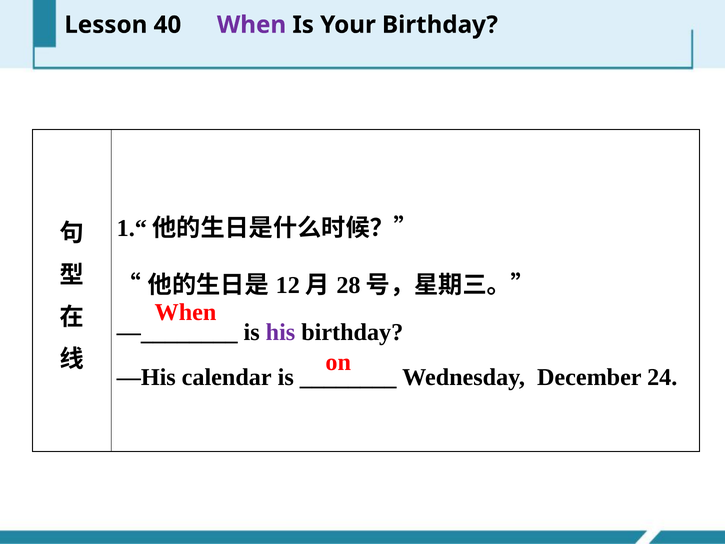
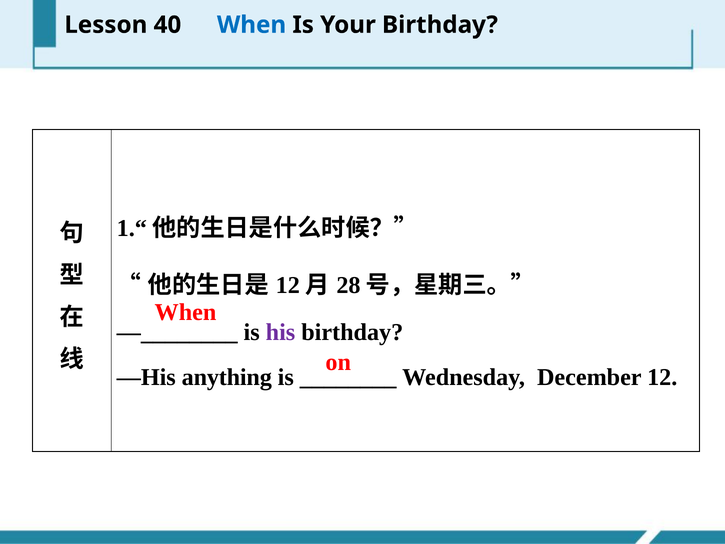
When colour: purple -> blue (252, 25)
calendar: calendar -> anything (227, 377)
24: 24 -> 12 (662, 377)
